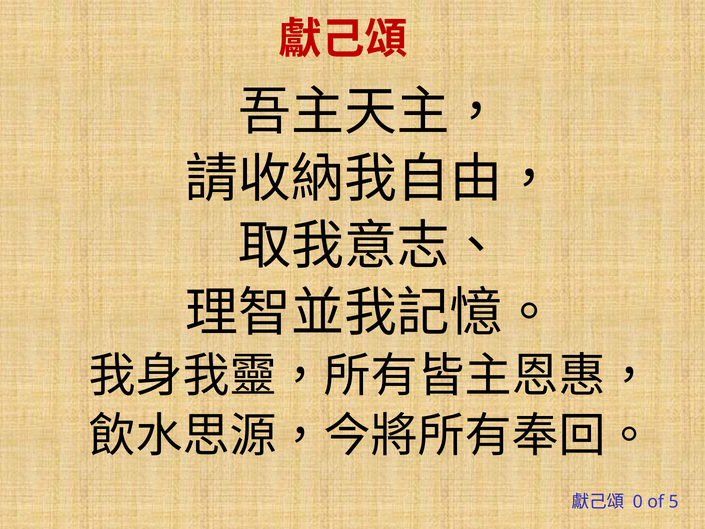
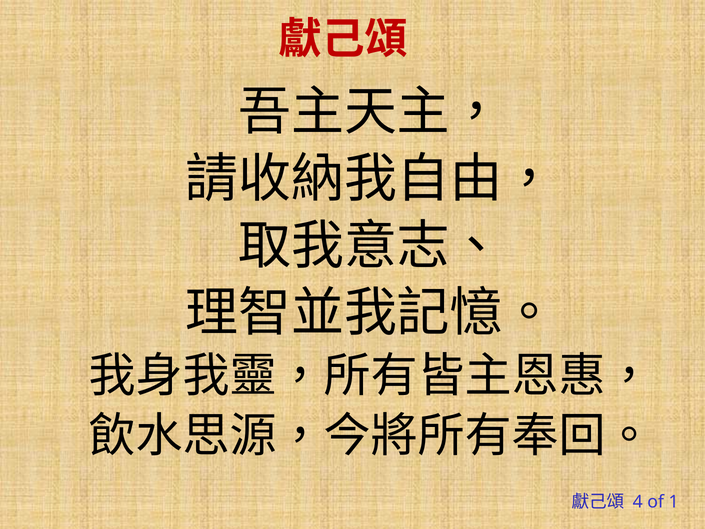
0: 0 -> 4 (638, 502)
5: 5 -> 1 (674, 502)
